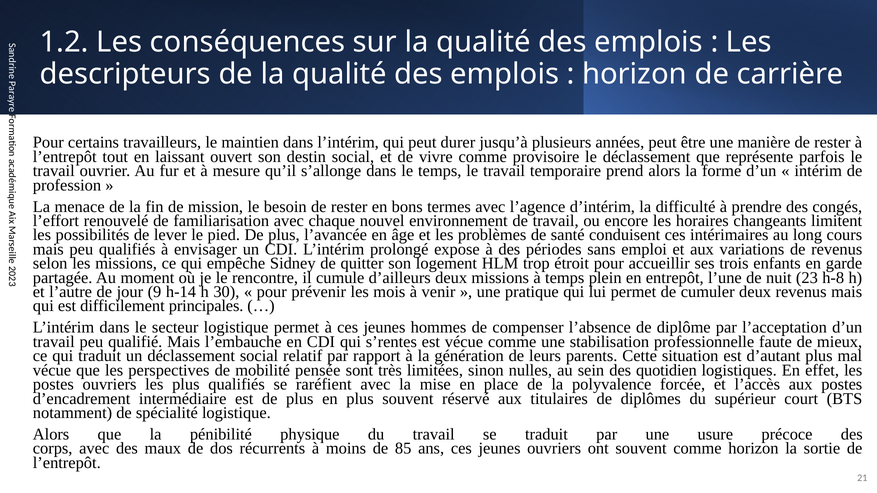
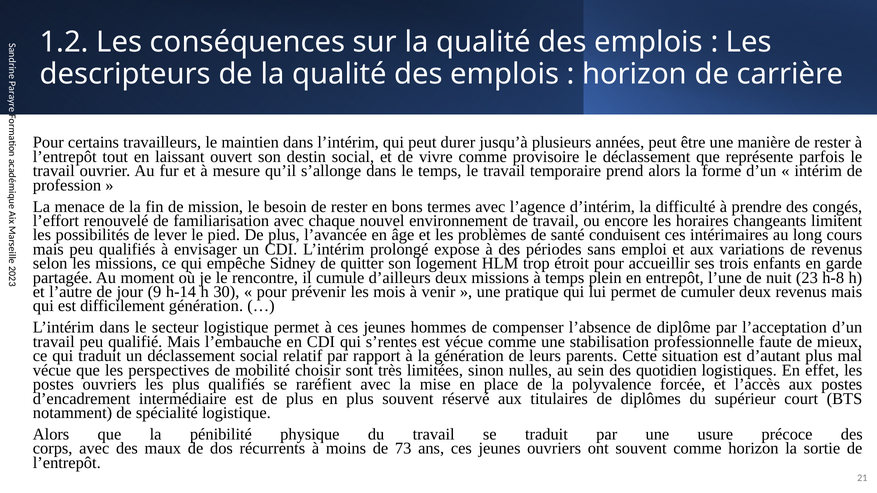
difficilement principales: principales -> génération (206, 306)
pensée: pensée -> choisir (318, 370)
85: 85 -> 73 (403, 449)
